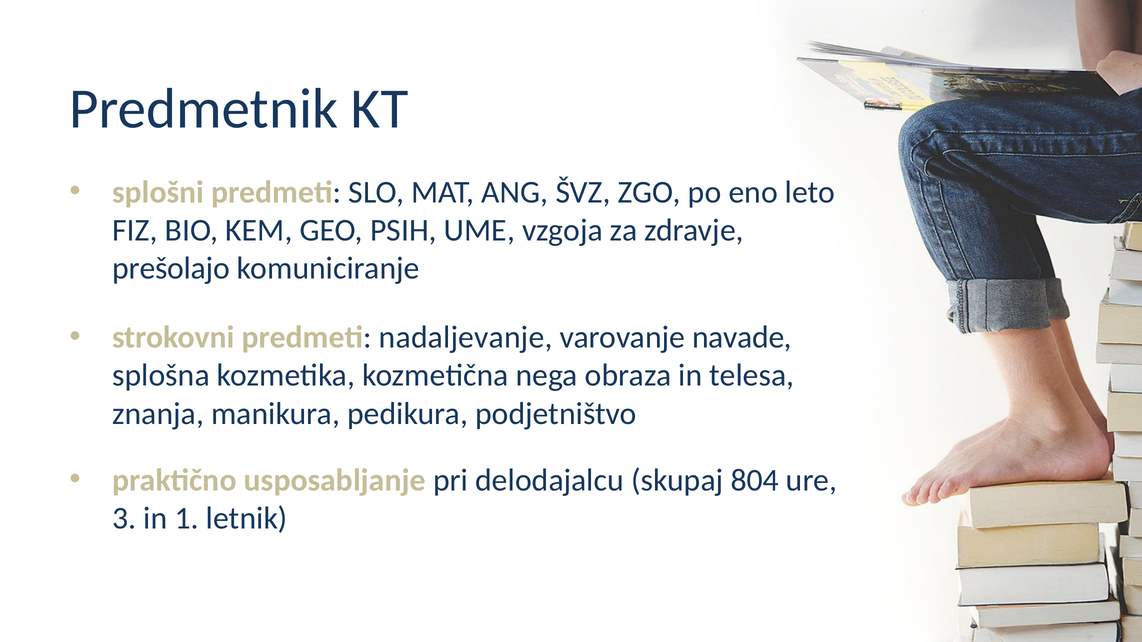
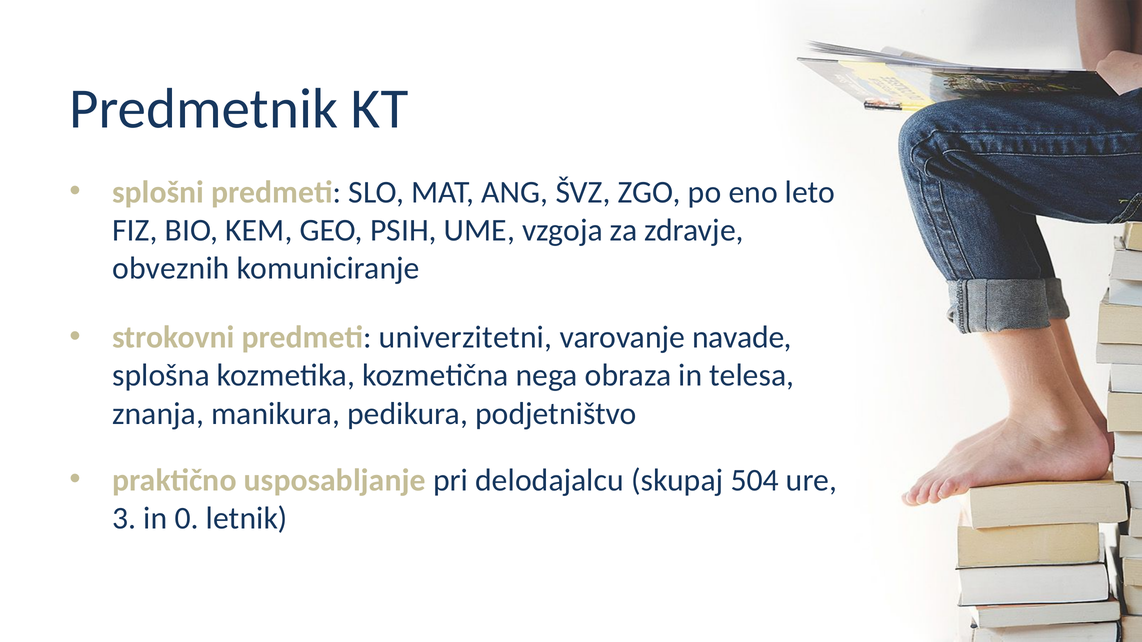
prešolajo: prešolajo -> obveznih (171, 269)
nadaljevanje: nadaljevanje -> univerzitetni (466, 338)
804: 804 -> 504 (755, 480)
1: 1 -> 0 (187, 519)
